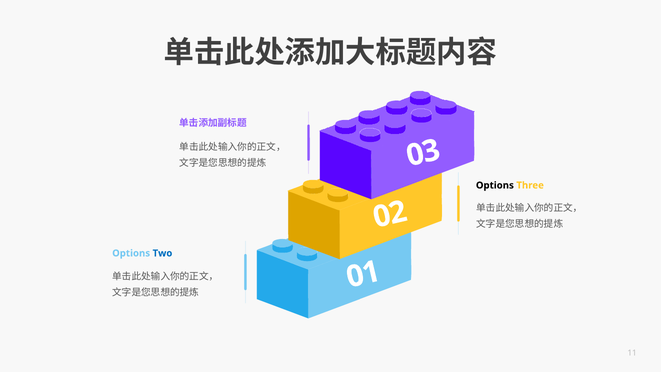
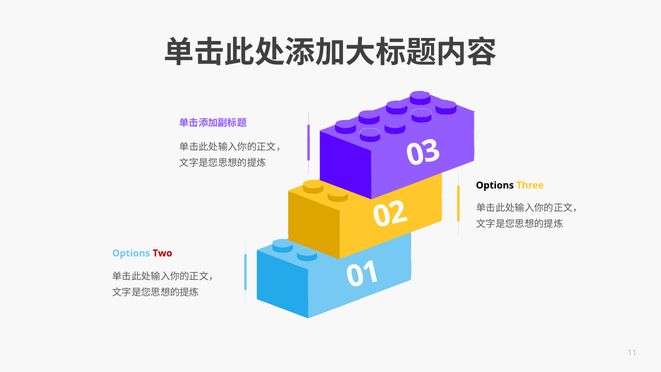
Two colour: blue -> red (162, 253)
